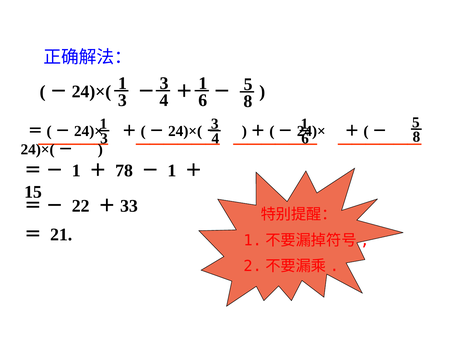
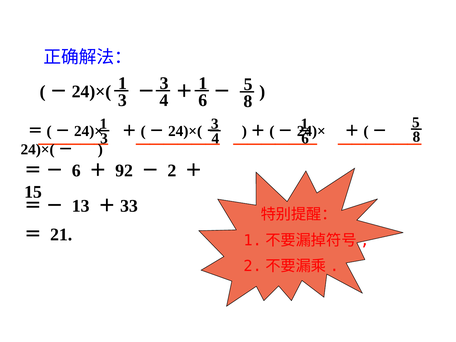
1: 1 -> 6 (76, 171)
78: 78 -> 92 (124, 171)
1: 1 -> 2 (172, 171)
22: 22 -> 13 (81, 206)
